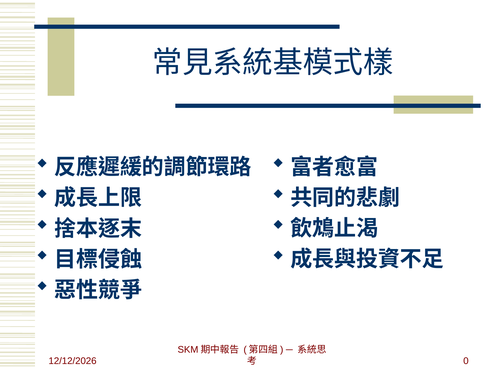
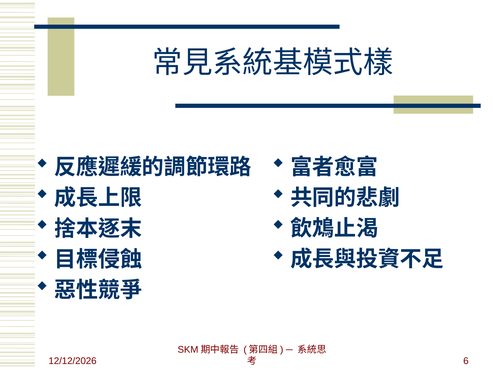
0: 0 -> 6 (466, 361)
